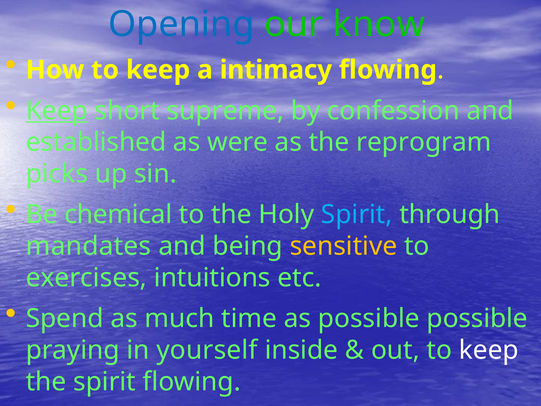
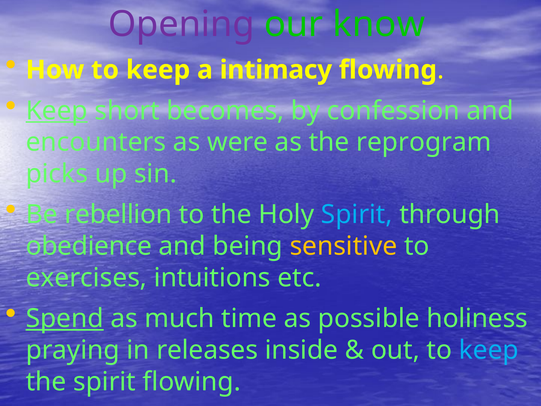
Opening colour: blue -> purple (181, 24)
supreme: supreme -> becomes (225, 111)
established: established -> encounters (96, 142)
chemical: chemical -> rebellion (118, 214)
mandates: mandates -> obedience (89, 246)
Spend underline: none -> present (65, 318)
possible possible: possible -> holiness (477, 318)
yourself: yourself -> releases (207, 350)
keep colour: white -> light blue (489, 350)
